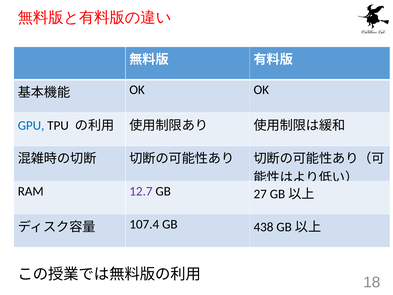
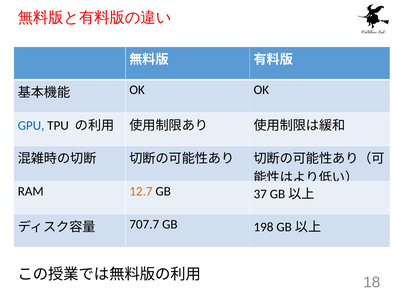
12.7 colour: purple -> orange (141, 191)
27: 27 -> 37 (260, 194)
107.4: 107.4 -> 707.7 (144, 224)
438: 438 -> 198 (264, 227)
